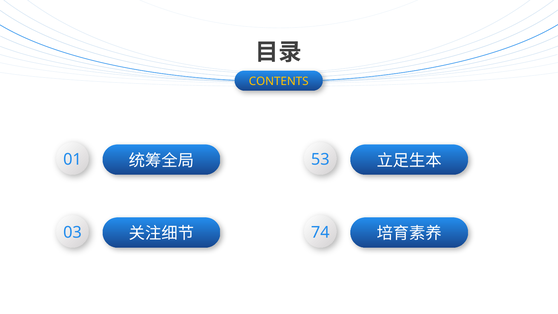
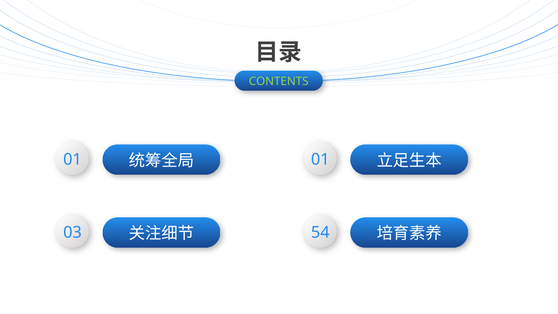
CONTENTS colour: yellow -> light green (279, 81)
53: 53 -> 01 (320, 160)
74: 74 -> 54 (320, 232)
